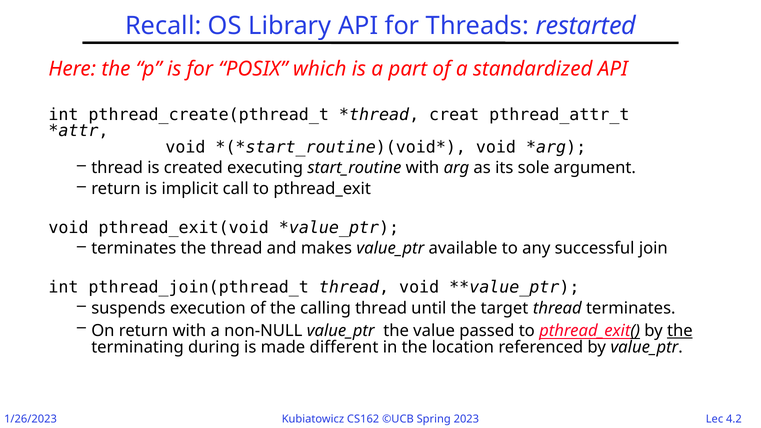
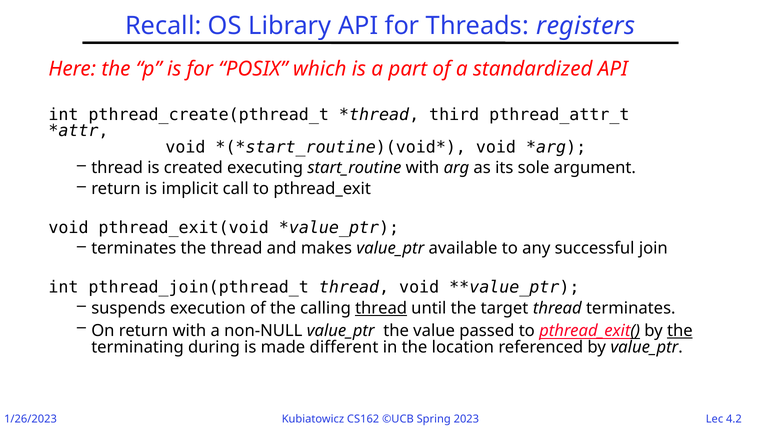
restarted: restarted -> registers (586, 26)
creat: creat -> third (454, 115)
thread underline: none -> present (381, 308)
